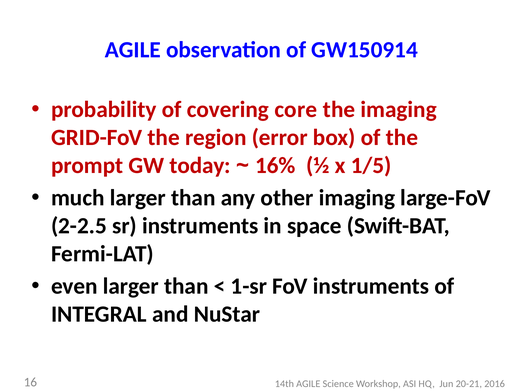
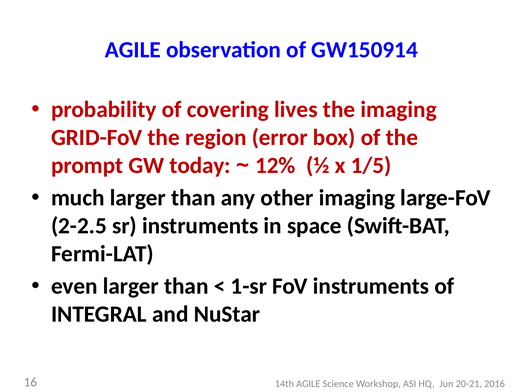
core: core -> lives (296, 110)
16%: 16% -> 12% (275, 166)
